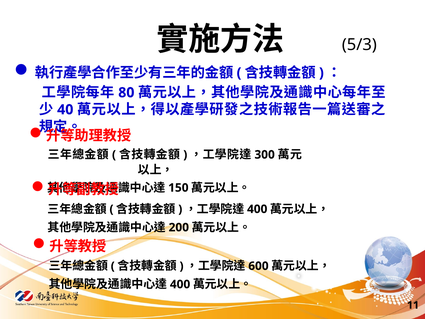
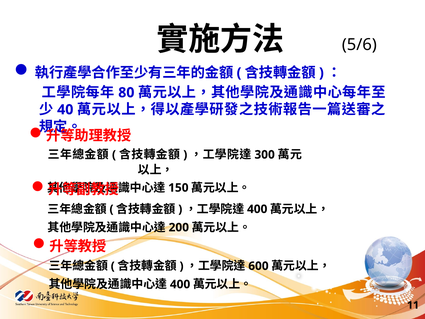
5/3: 5/3 -> 5/6 (359, 45)
